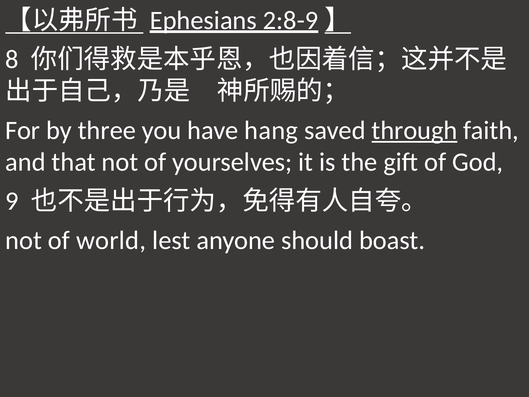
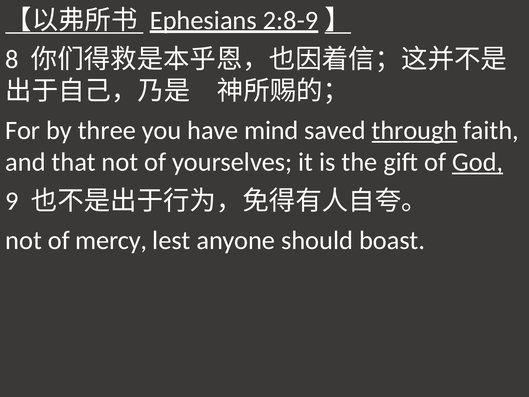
hang: hang -> mind (271, 130)
God underline: none -> present (478, 162)
world: world -> mercy (111, 240)
